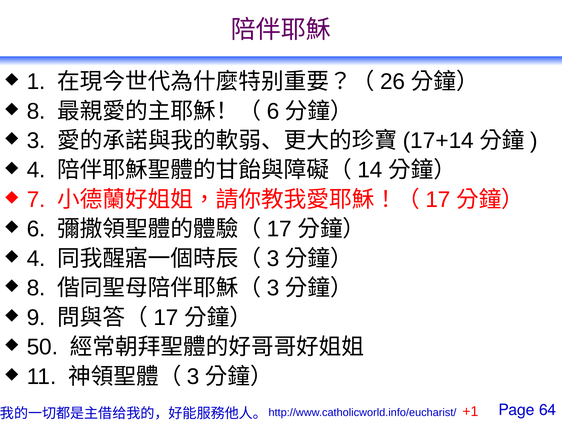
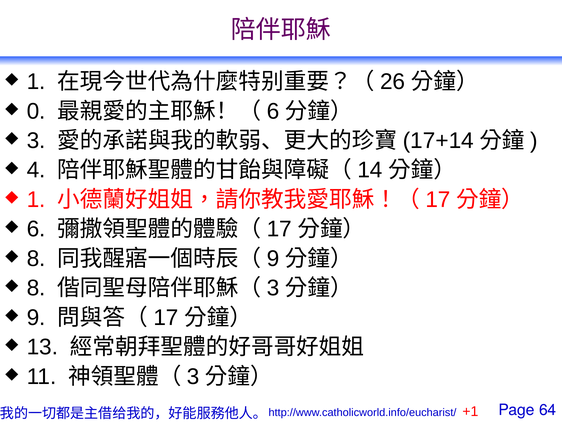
8: 8 -> 0 (36, 111)
7: 7 -> 1 (36, 199)
4: 4 -> 8 (36, 258)
3: 3 -> 9 (273, 258)
50: 50 -> 13 (42, 347)
